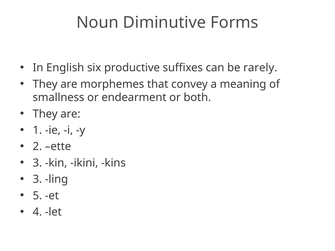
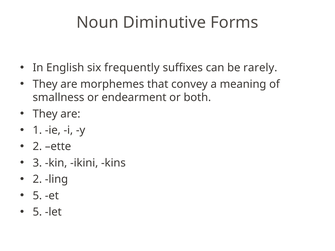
productive: productive -> frequently (132, 68)
3: 3 -> 2 (37, 179)
4: 4 -> 5 (37, 212)
